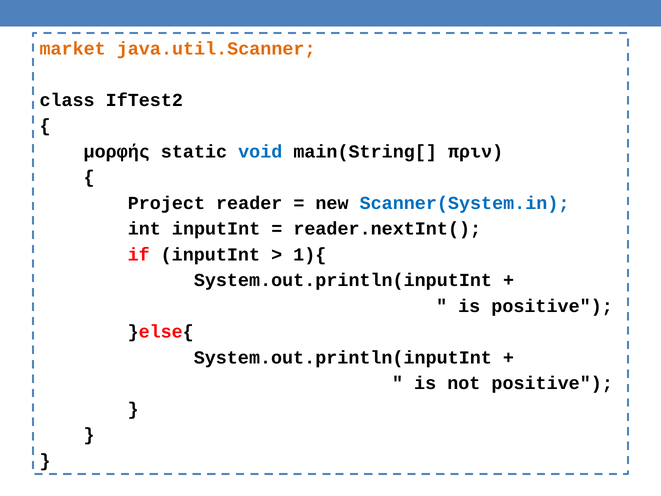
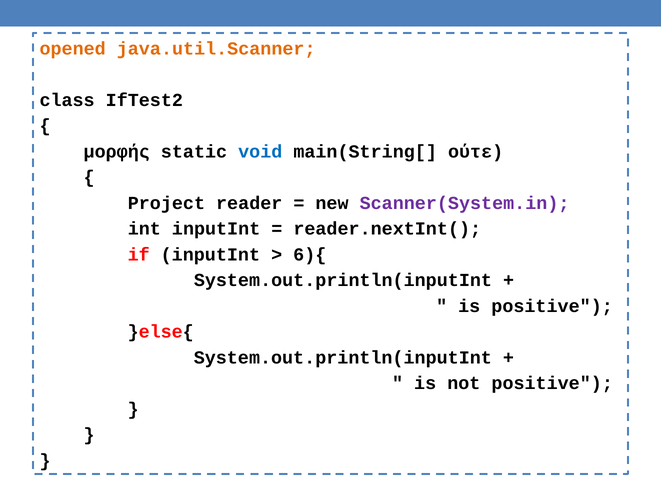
market: market -> opened (73, 49)
πριν: πριν -> ούτε (476, 152)
Scanner(System.in colour: blue -> purple (465, 203)
1){: 1){ -> 6){ (310, 255)
